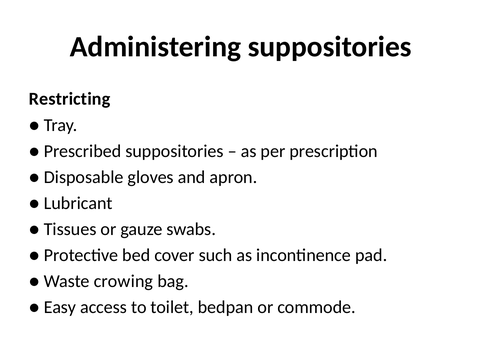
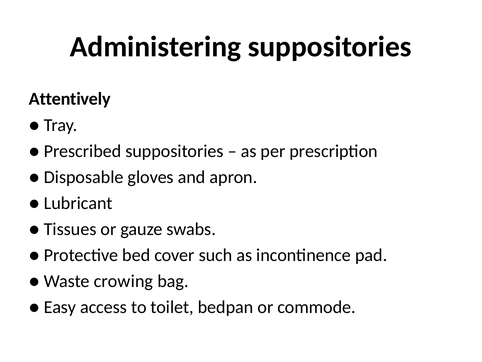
Restricting: Restricting -> Attentively (70, 99)
